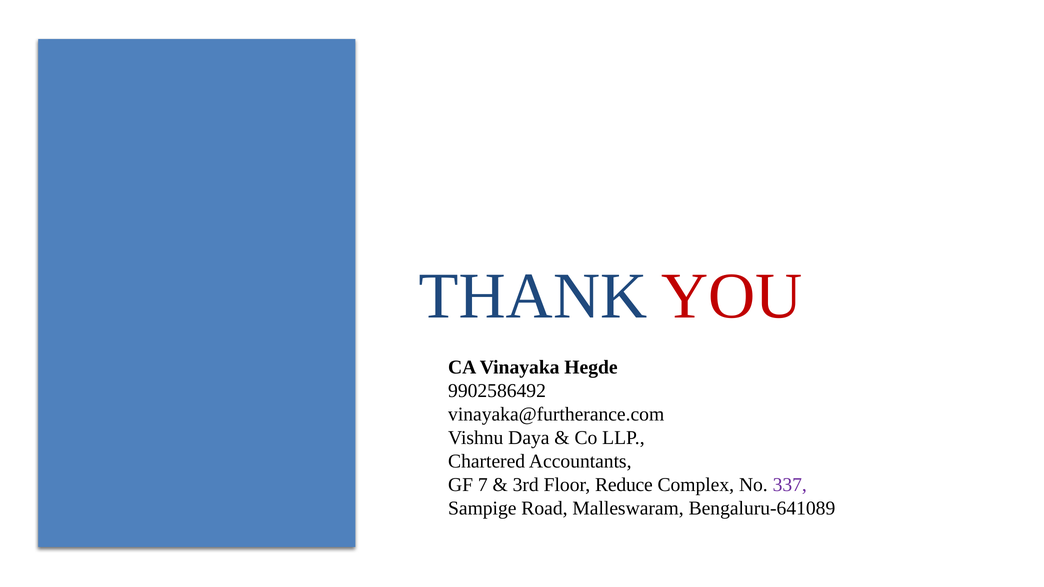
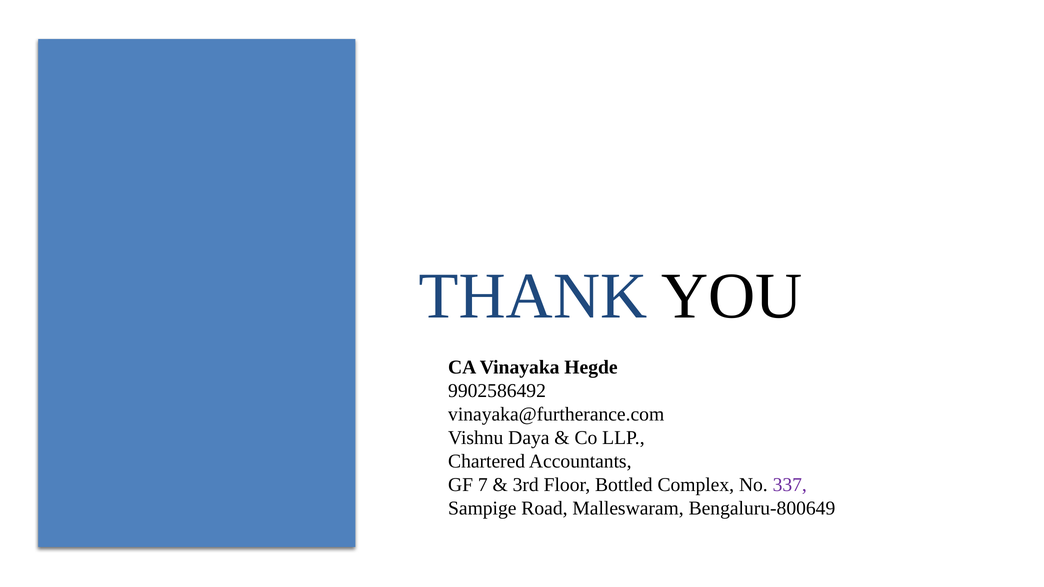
YOU colour: red -> black (732, 296)
Reduce: Reduce -> Bottled (624, 485)
Bengaluru-641089: Bengaluru-641089 -> Bengaluru-800649 (762, 508)
